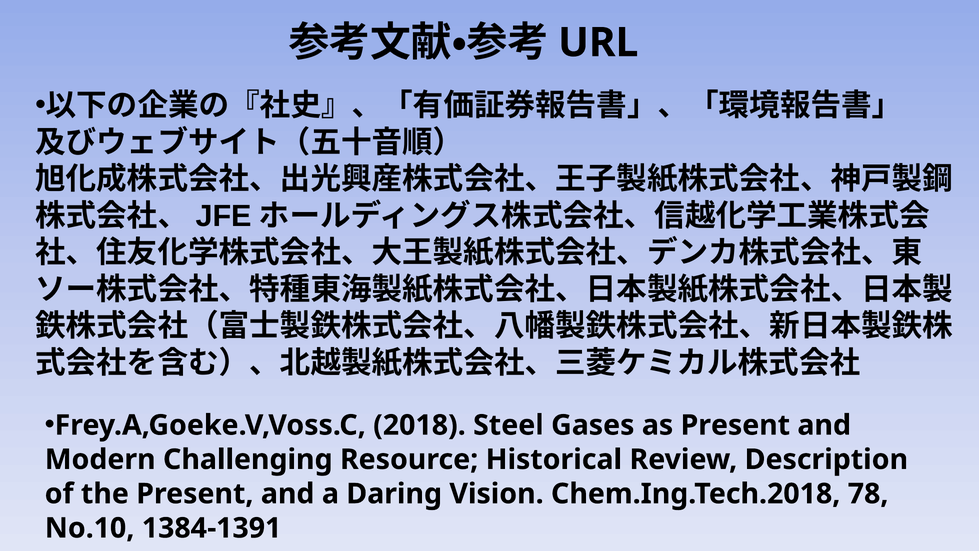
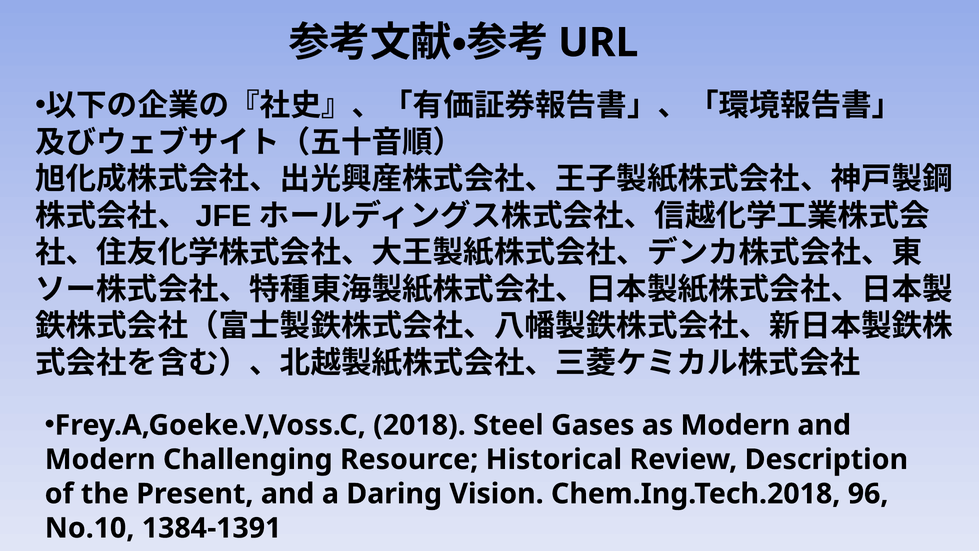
as Present: Present -> Modern (735, 425)
78: 78 -> 96 (868, 494)
